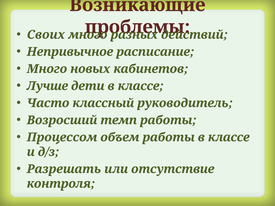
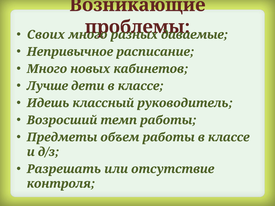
действий: действий -> даваемые (195, 35)
Часто: Часто -> Идешь (48, 103)
Процессом: Процессом -> Предметы (62, 137)
